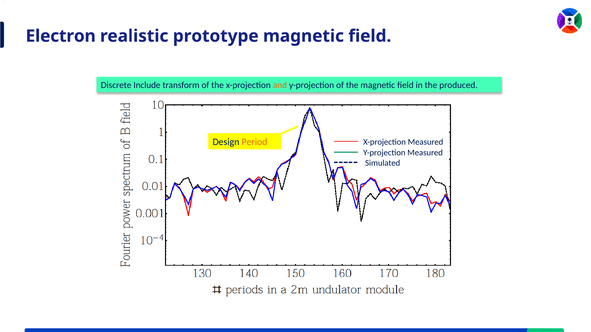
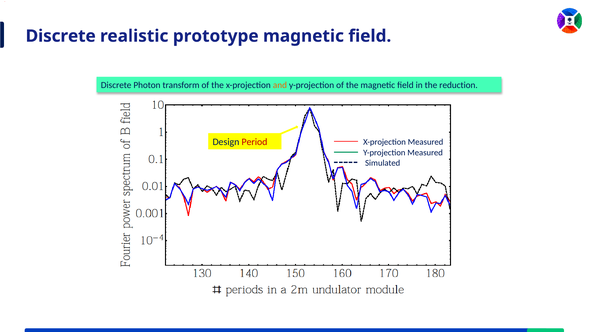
Electron: Electron -> Discrete (61, 36)
Include: Include -> Photon (147, 85)
produced: produced -> reduction (458, 85)
Period colour: orange -> red (254, 142)
